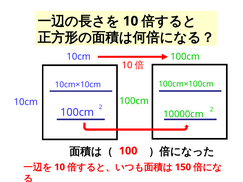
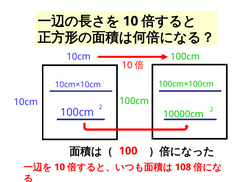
150: 150 -> 108 (183, 167)
